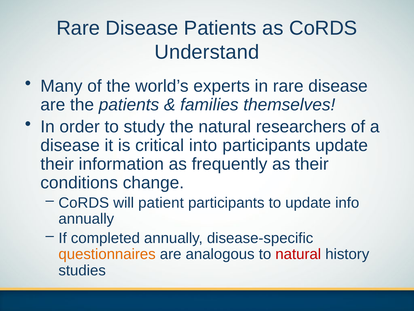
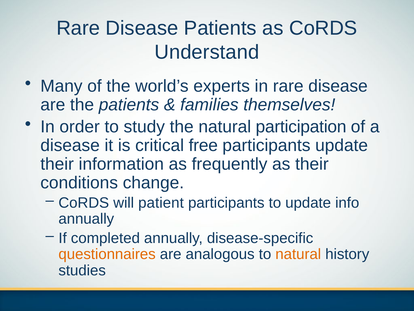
researchers: researchers -> participation (301, 127)
into: into -> free (203, 145)
natural colour: red -> orange (298, 254)
